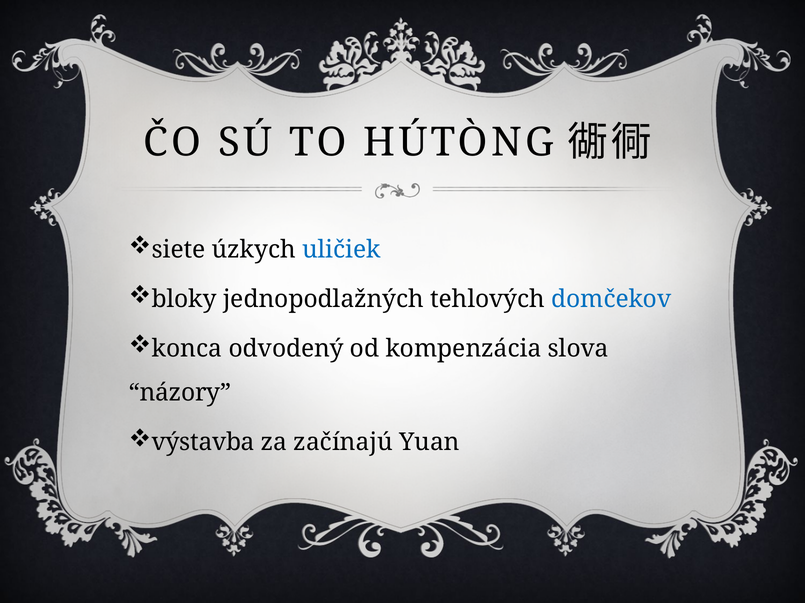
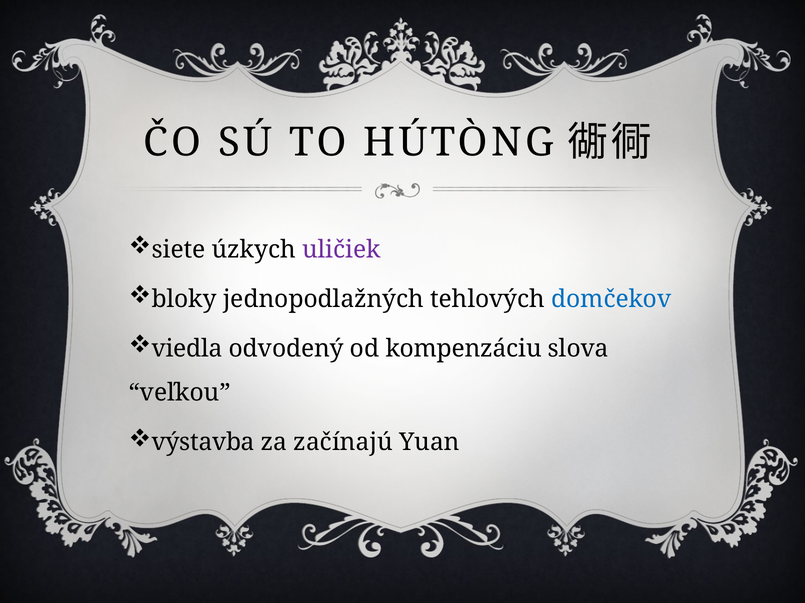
uličiek colour: blue -> purple (341, 250)
konca: konca -> viedla (187, 349)
kompenzácia: kompenzácia -> kompenzáciu (464, 349)
názory: názory -> veľkou (180, 393)
